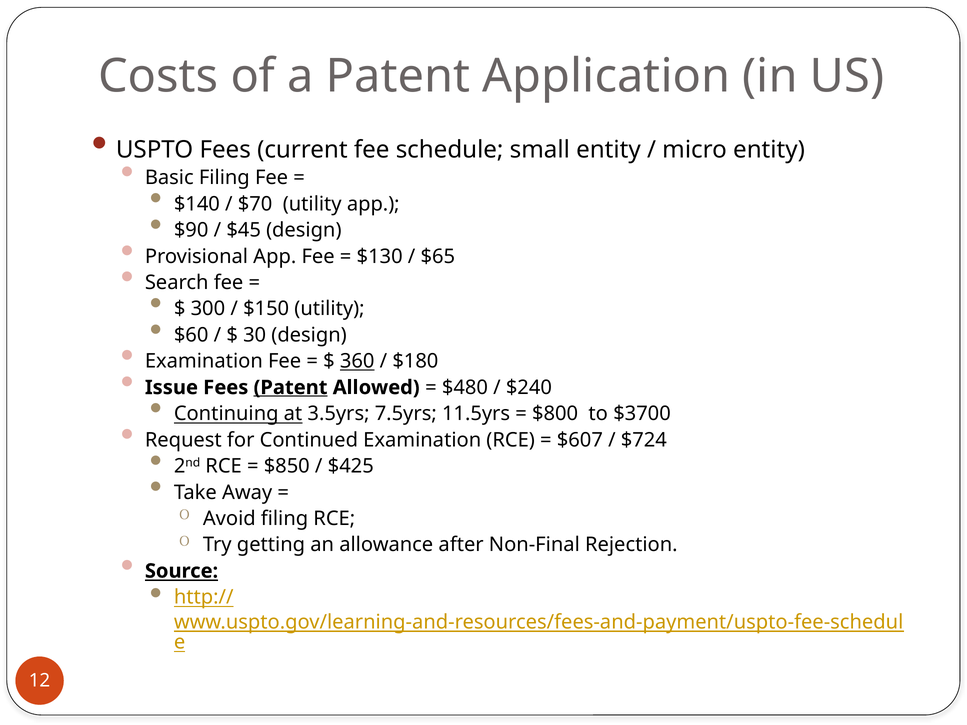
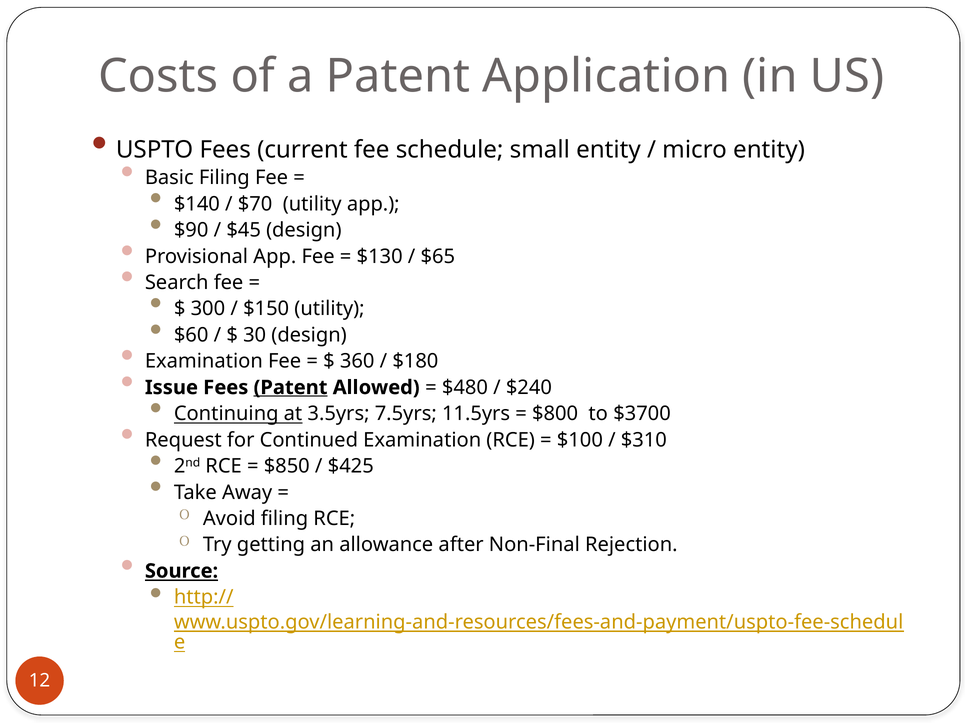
360 underline: present -> none (357, 361)
$607: $607 -> $100 (580, 440)
$724: $724 -> $310 (644, 440)
